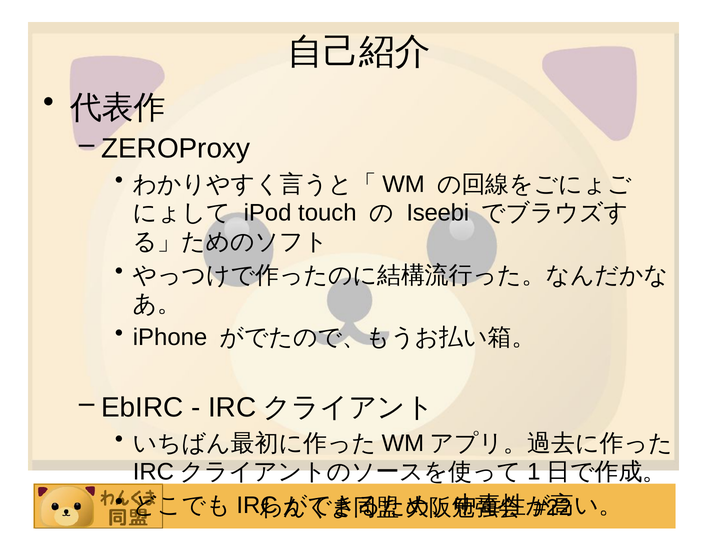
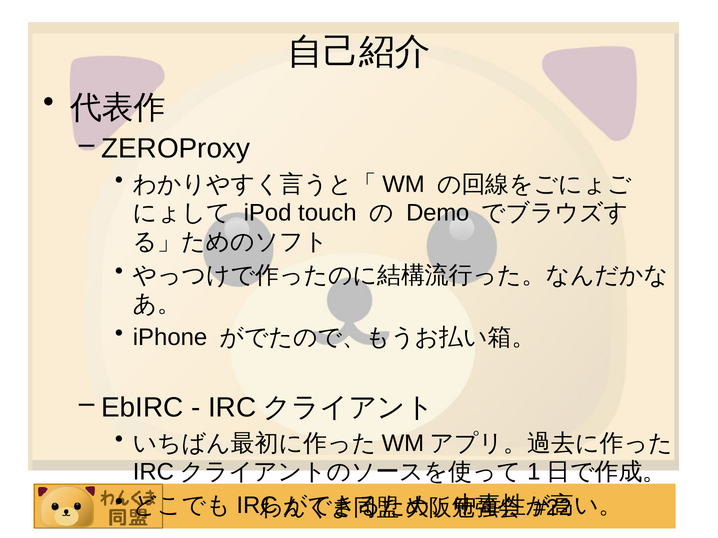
Iseebi: Iseebi -> Demo (438, 213)
